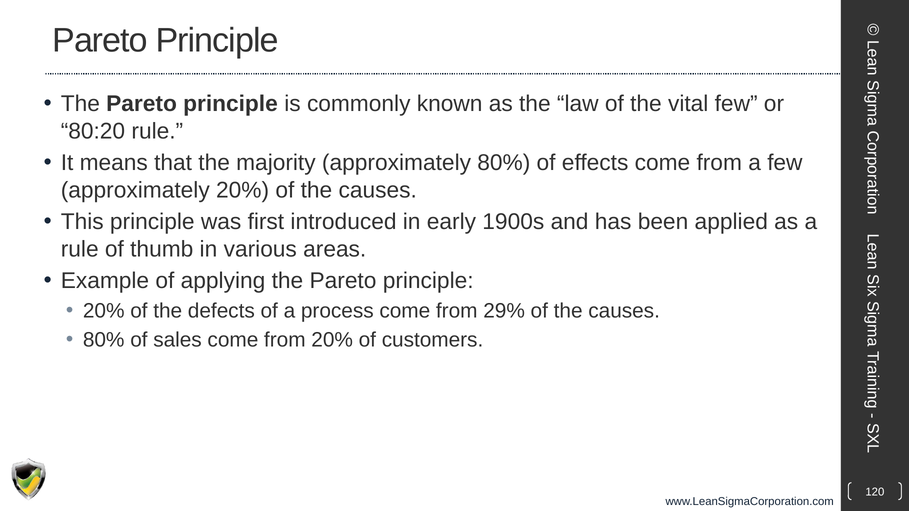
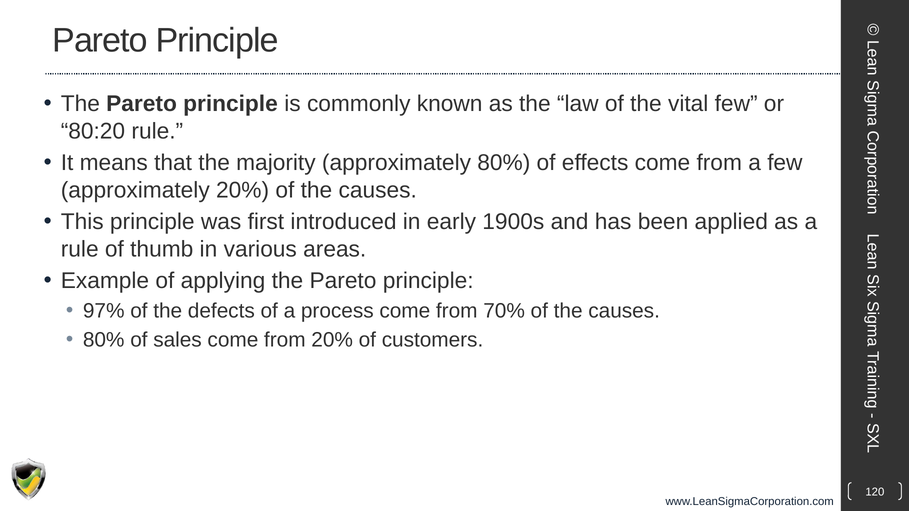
20%: 20% -> 97% (104, 311)
29%: 29% -> 70% (504, 311)
